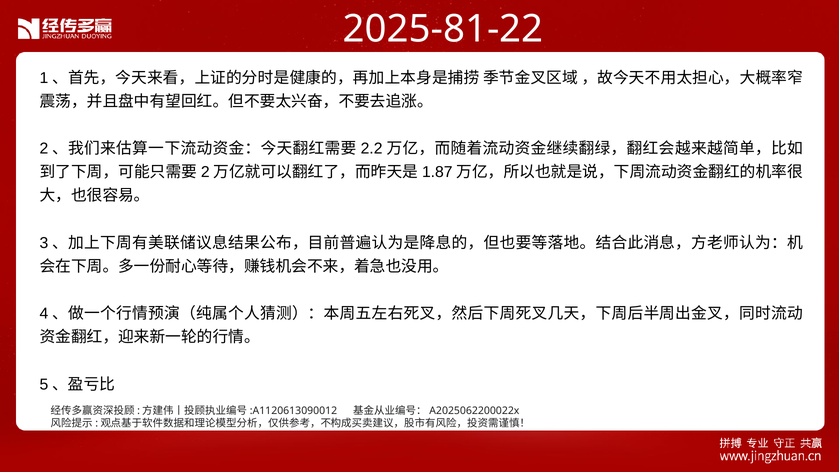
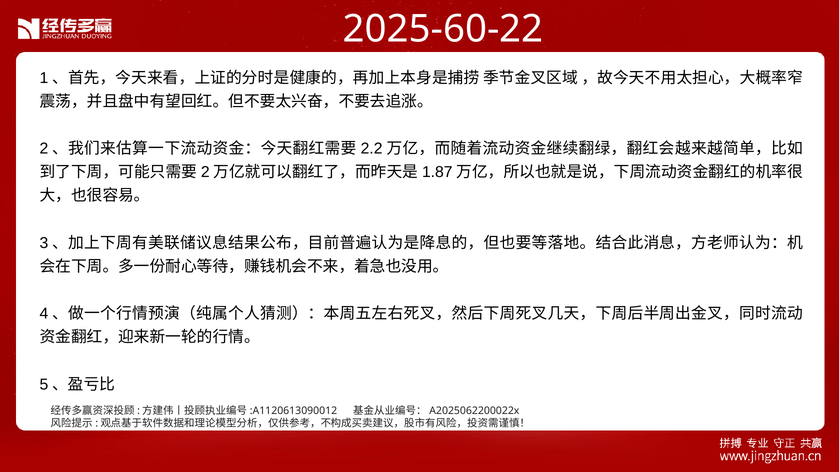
2025-81-22: 2025-81-22 -> 2025-60-22 (443, 29)
